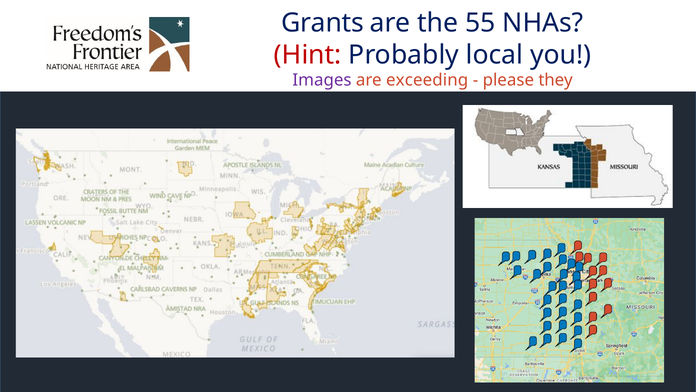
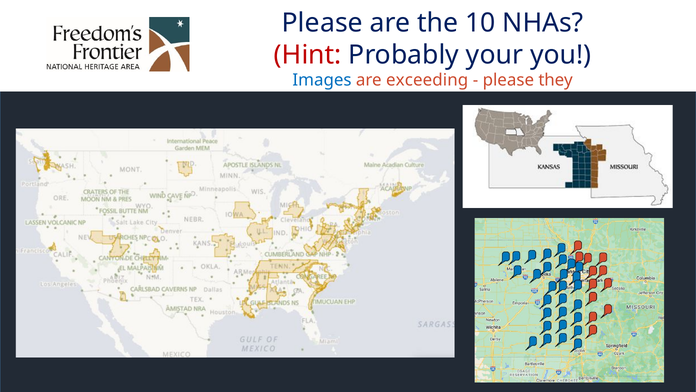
Grants: Grants -> Please (322, 23)
55: 55 -> 10 (480, 23)
local: local -> your (494, 55)
Images colour: purple -> blue (322, 80)
